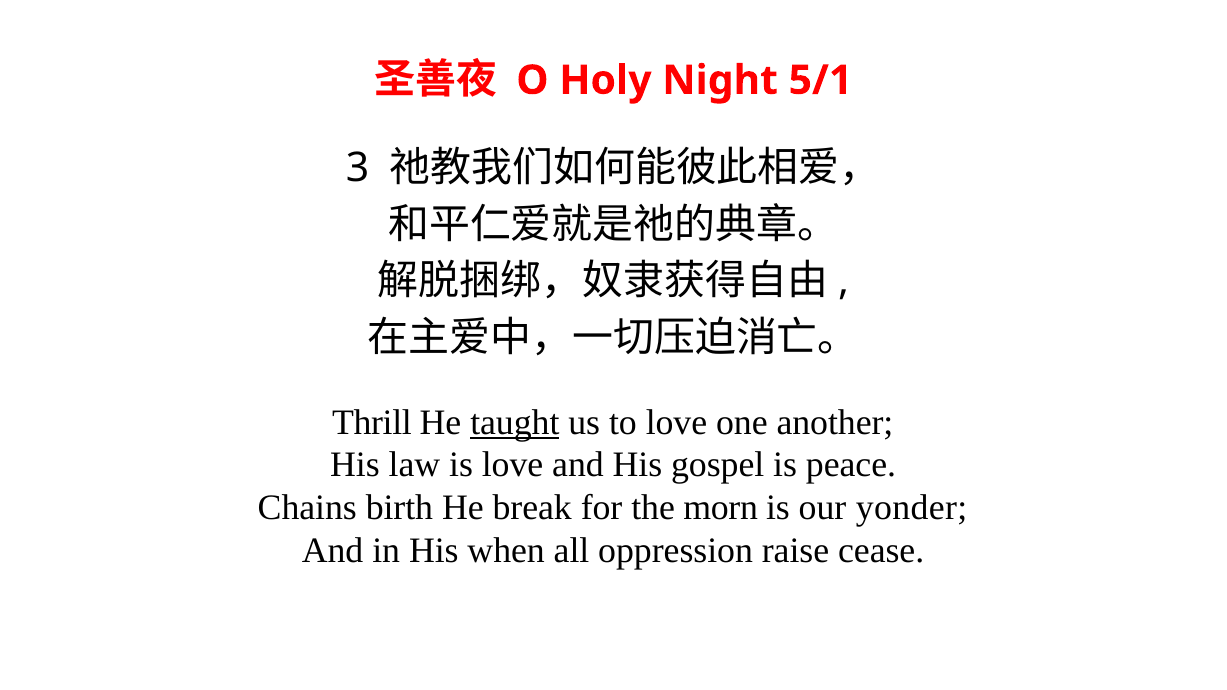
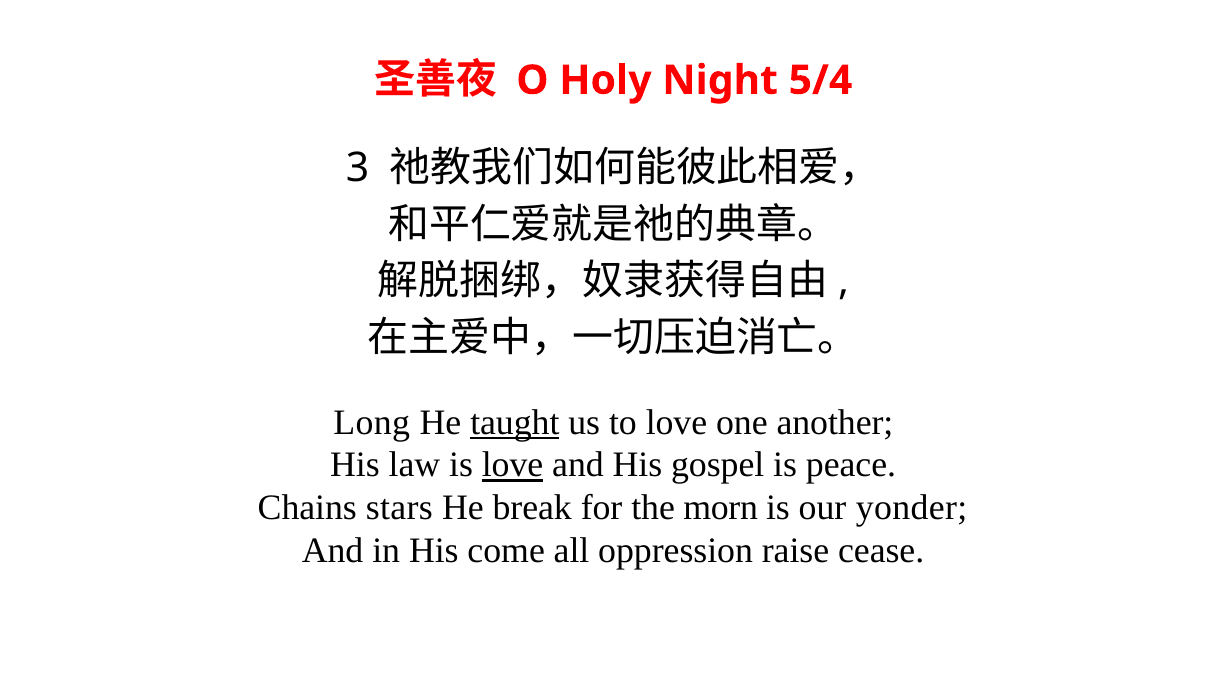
5/1: 5/1 -> 5/4 (820, 80)
Thrill: Thrill -> Long (372, 422)
love underline: none -> present (513, 465)
birth: birth -> stars (399, 508)
when: when -> come (506, 551)
